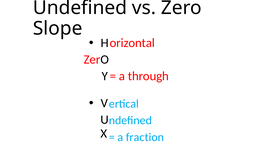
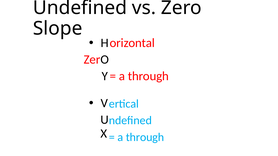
fraction: fraction -> through (145, 138)
